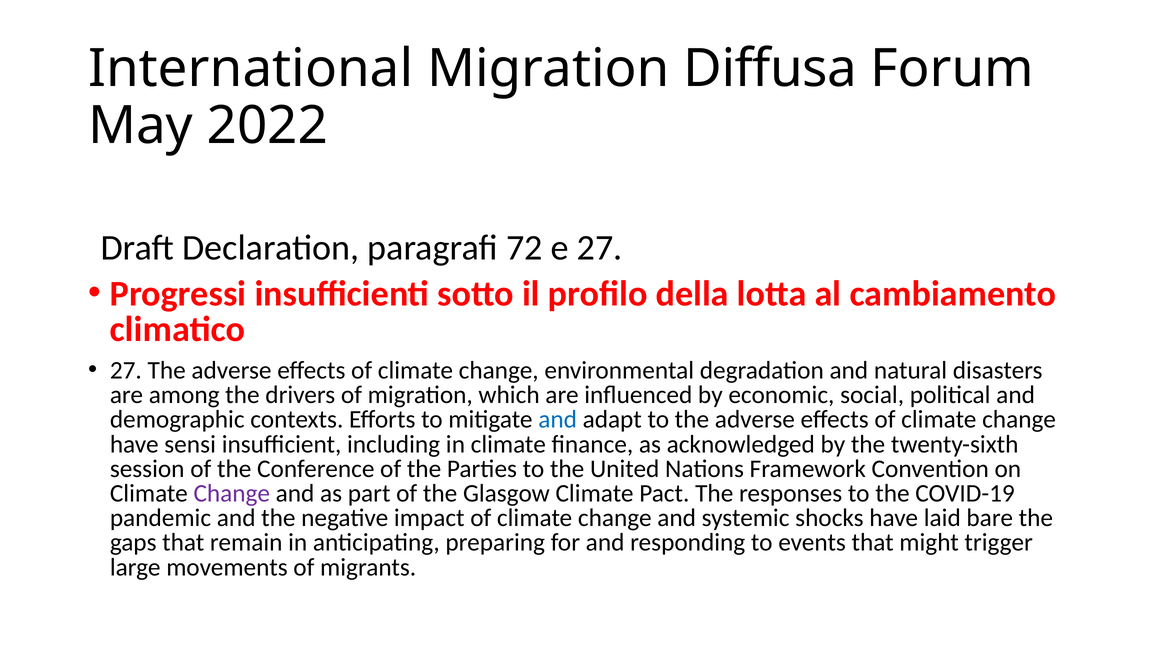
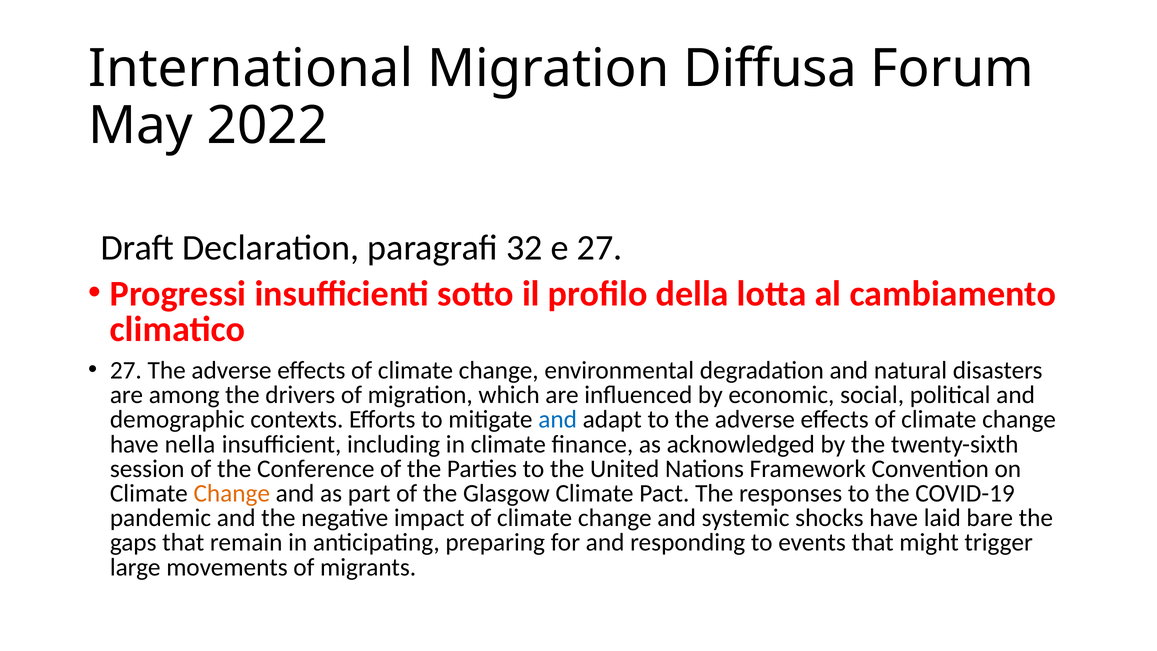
72: 72 -> 32 (524, 248)
sensi: sensi -> nella (190, 444)
Change colour: purple -> orange (232, 493)
